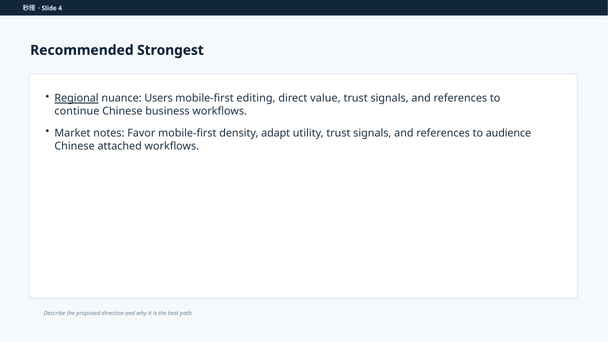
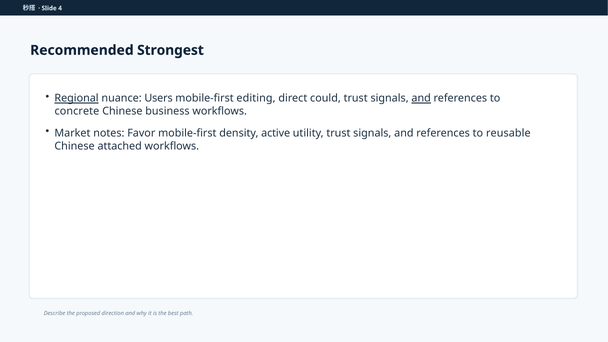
value: value -> could (325, 98)
and underline: none -> present (421, 98)
continue: continue -> concrete (77, 111)
adapt: adapt -> active (276, 133)
audience: audience -> reusable (508, 133)
